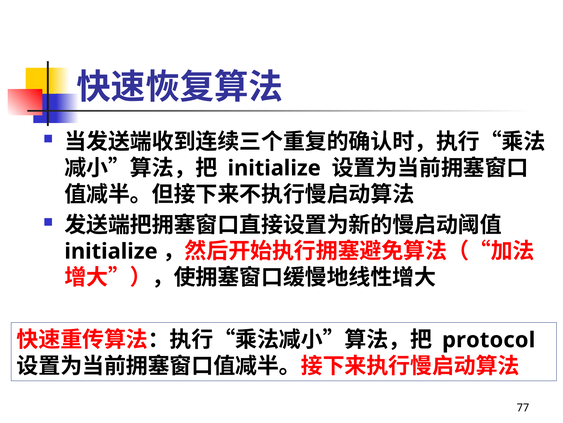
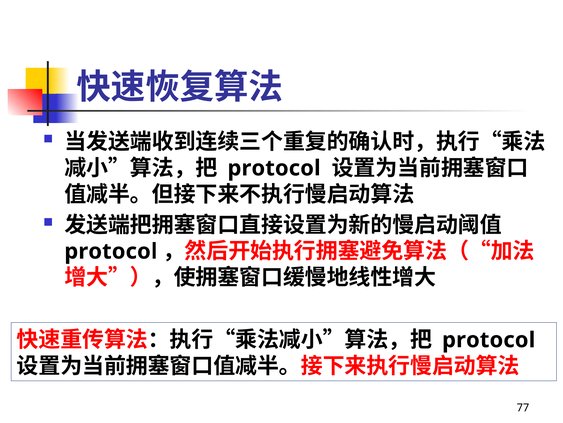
initialize: initialize -> protocol (274, 168)
initialize: initialize -> protocol (111, 251)
